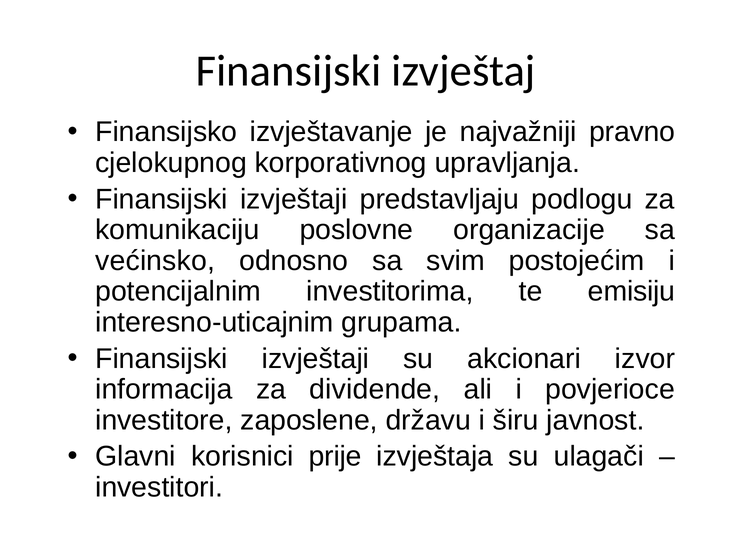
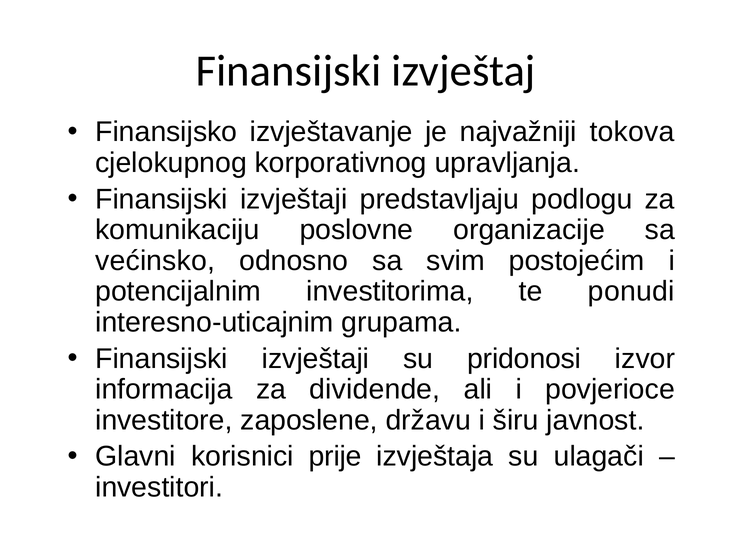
pravno: pravno -> tokova (632, 132)
emisiju: emisiju -> ponudi (631, 291)
akcionari: akcionari -> pridonosi (524, 359)
